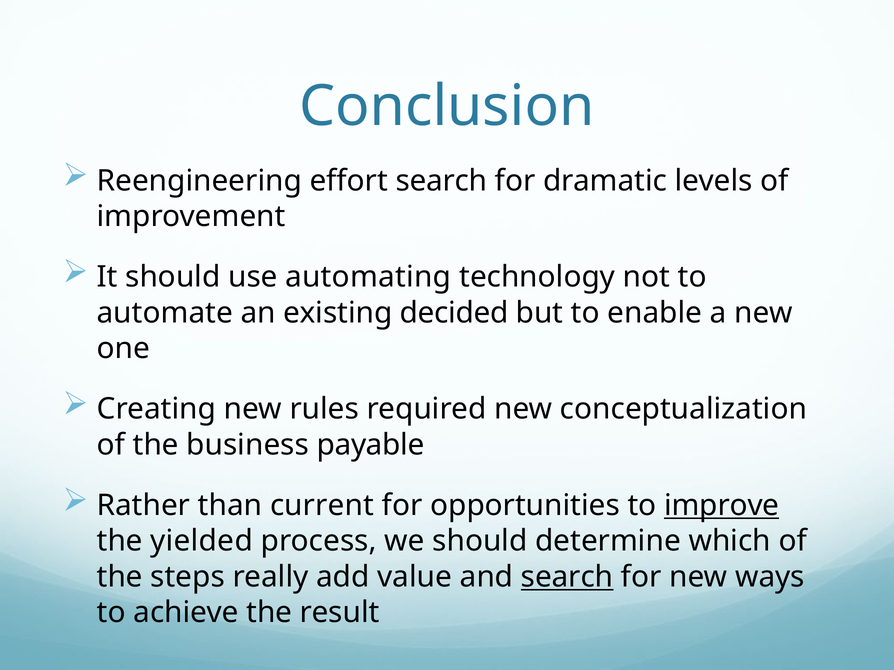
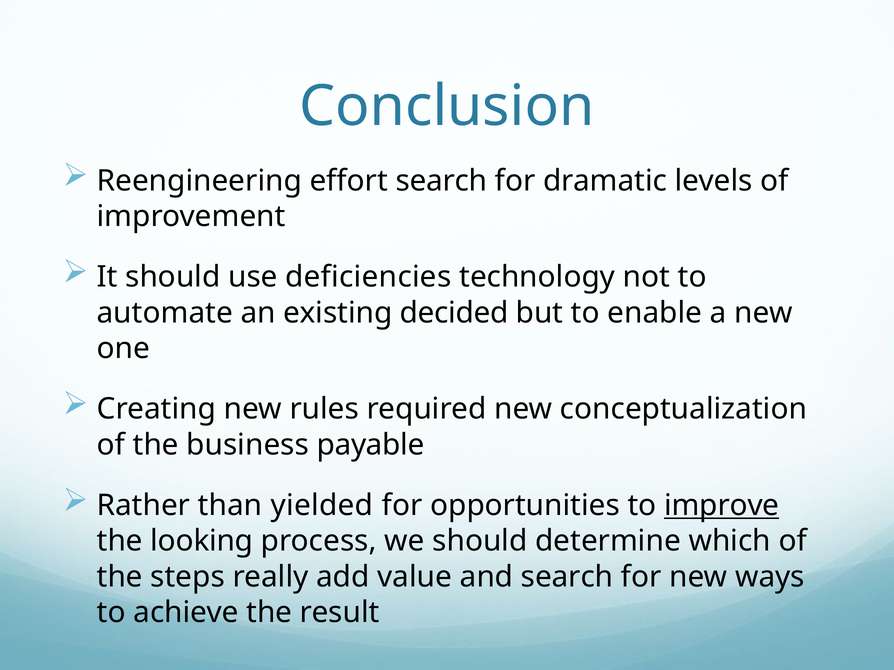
automating: automating -> deficiencies (368, 277)
current: current -> yielded (322, 506)
yielded: yielded -> looking (202, 542)
search underline: present -> none (567, 577)
